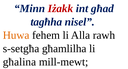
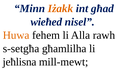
Iżakk colour: red -> orange (60, 8)
tagħha: tagħha -> wieħed (46, 22)
għalina: għalina -> jeħlisna (20, 62)
